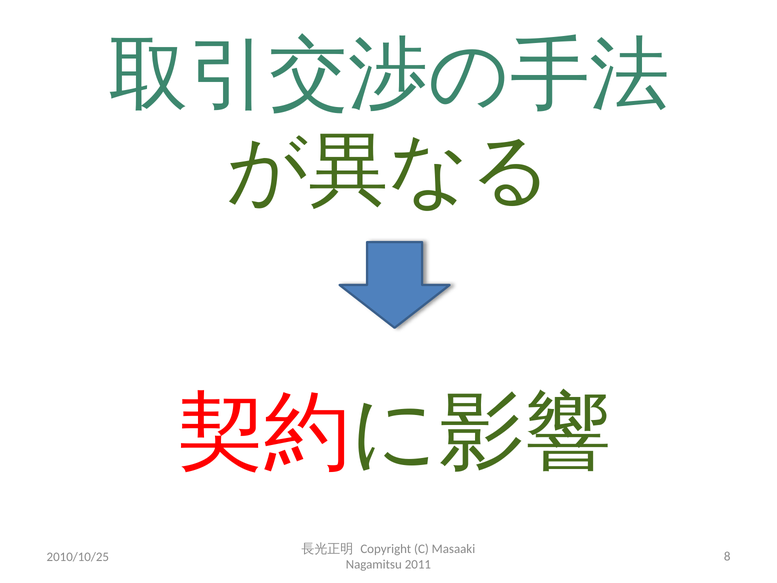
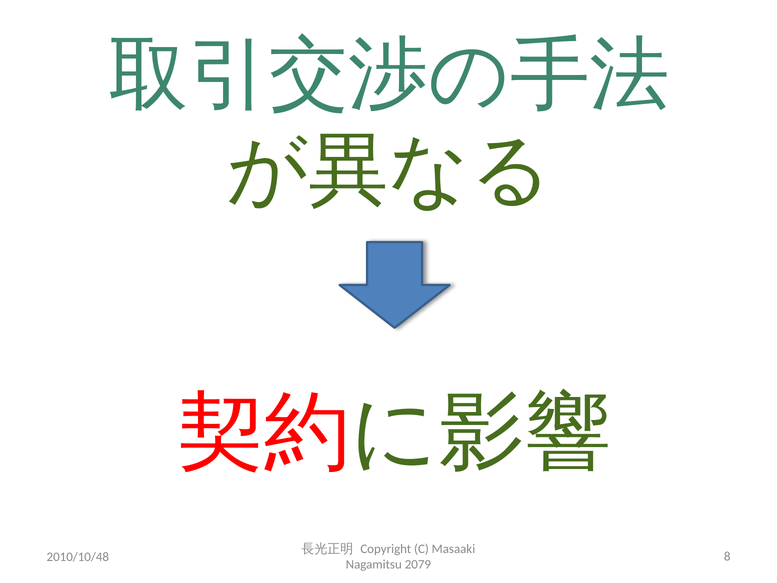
2010/10/25: 2010/10/25 -> 2010/10/48 (78, 557)
2011: 2011 -> 2079 (418, 564)
